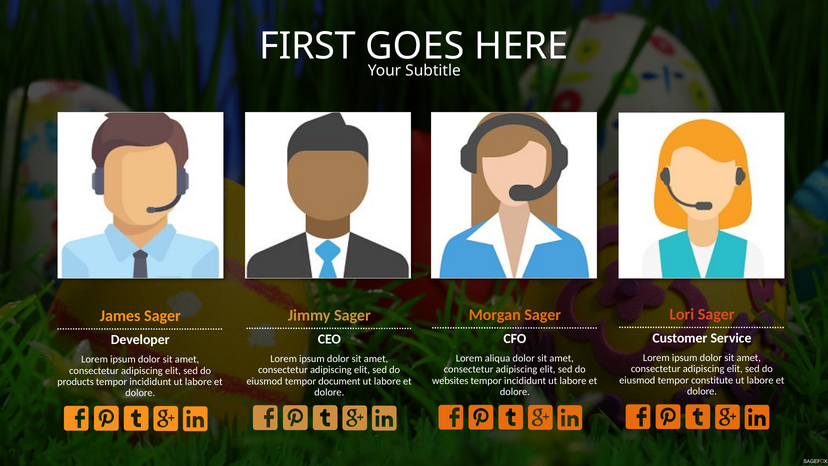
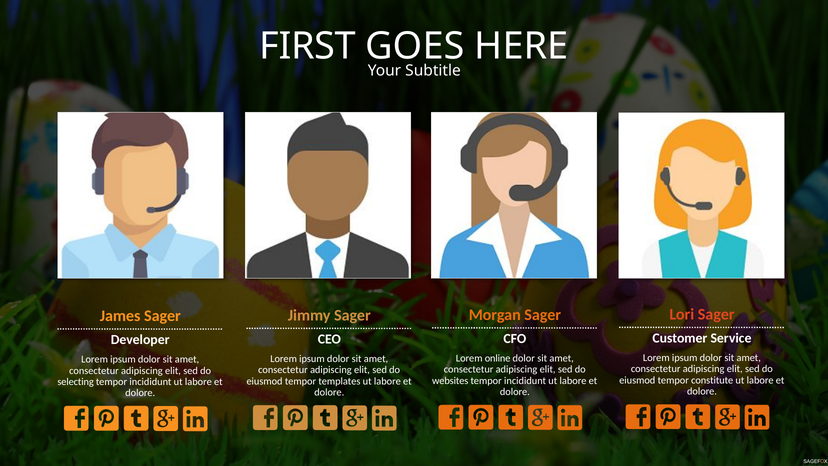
aliqua: aliqua -> online (498, 358)
document: document -> templates (339, 381)
products: products -> selecting (76, 382)
